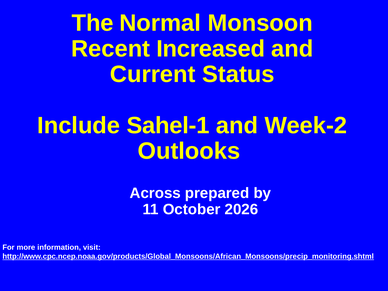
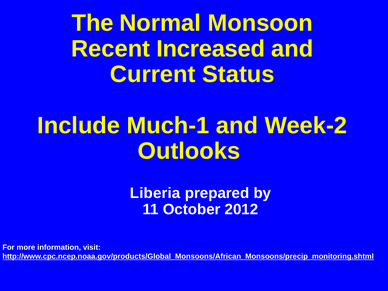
Sahel-1: Sahel-1 -> Much-1 (168, 126)
Across: Across -> Liberia (155, 193)
2026: 2026 -> 2012 (241, 210)
